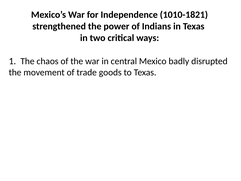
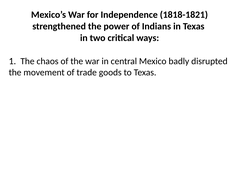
1010-1821: 1010-1821 -> 1818-1821 (184, 15)
